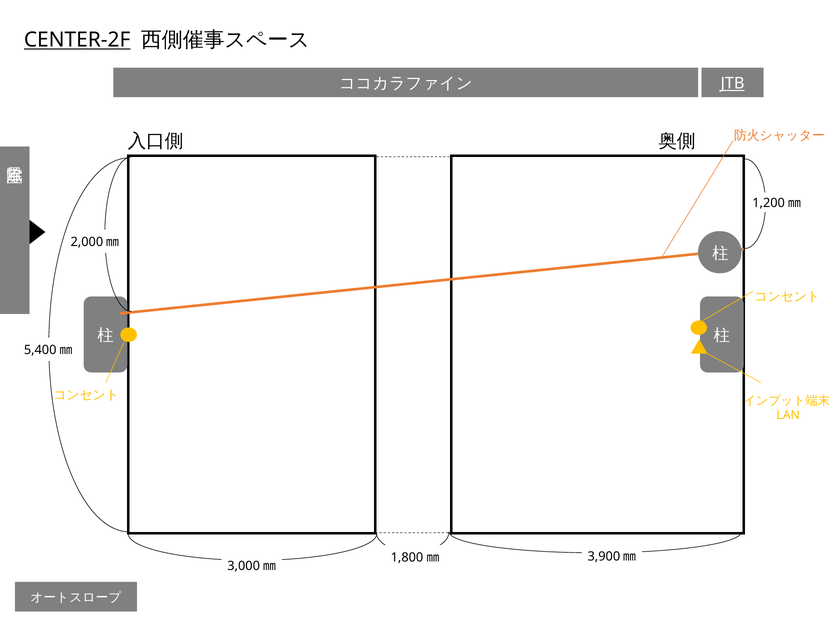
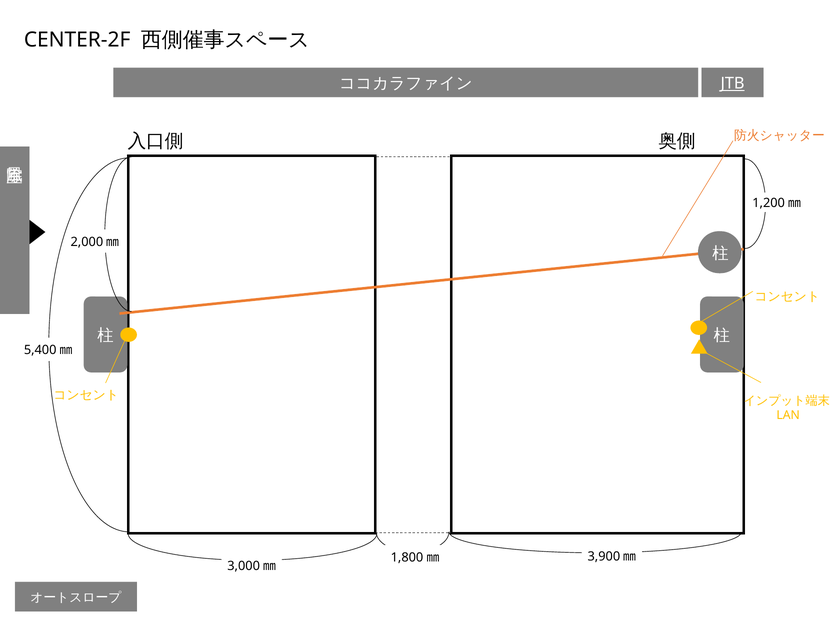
CENTER-2F underline: present -> none (77, 40)
